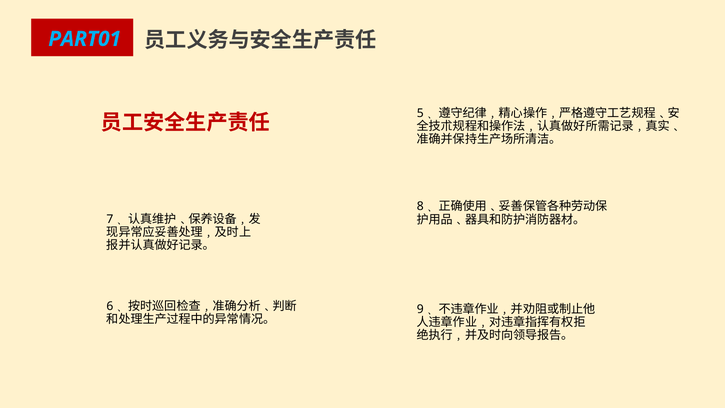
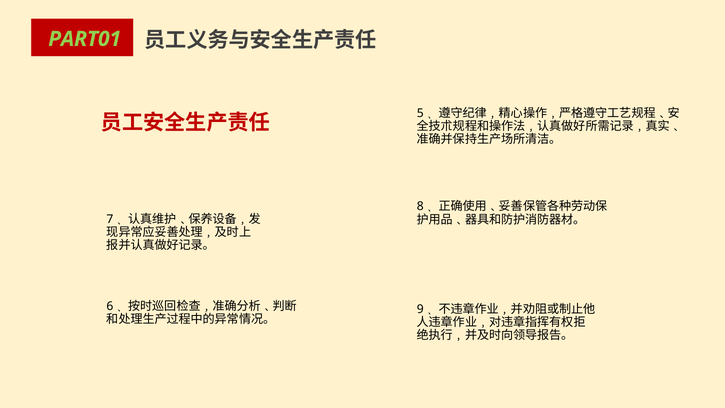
PART01 colour: light blue -> light green (85, 39)
